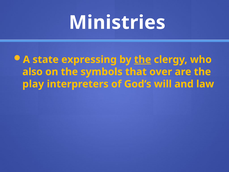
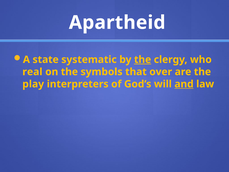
Ministries: Ministries -> Apartheid (117, 23)
expressing: expressing -> systematic (89, 59)
also: also -> real (32, 72)
and underline: none -> present (184, 84)
